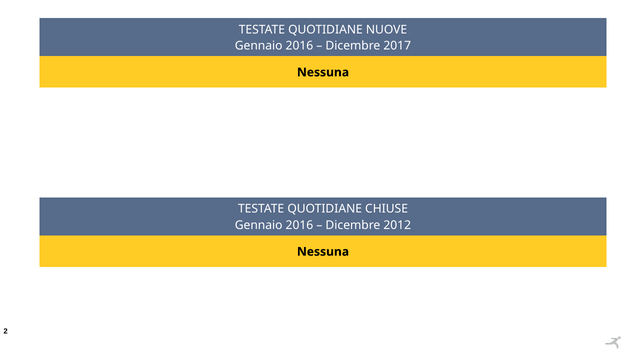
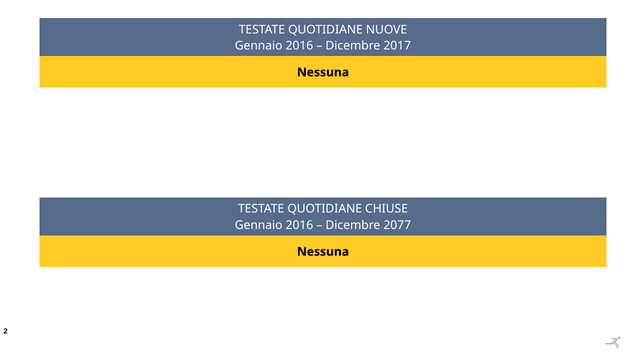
2012: 2012 -> 2077 (397, 225)
